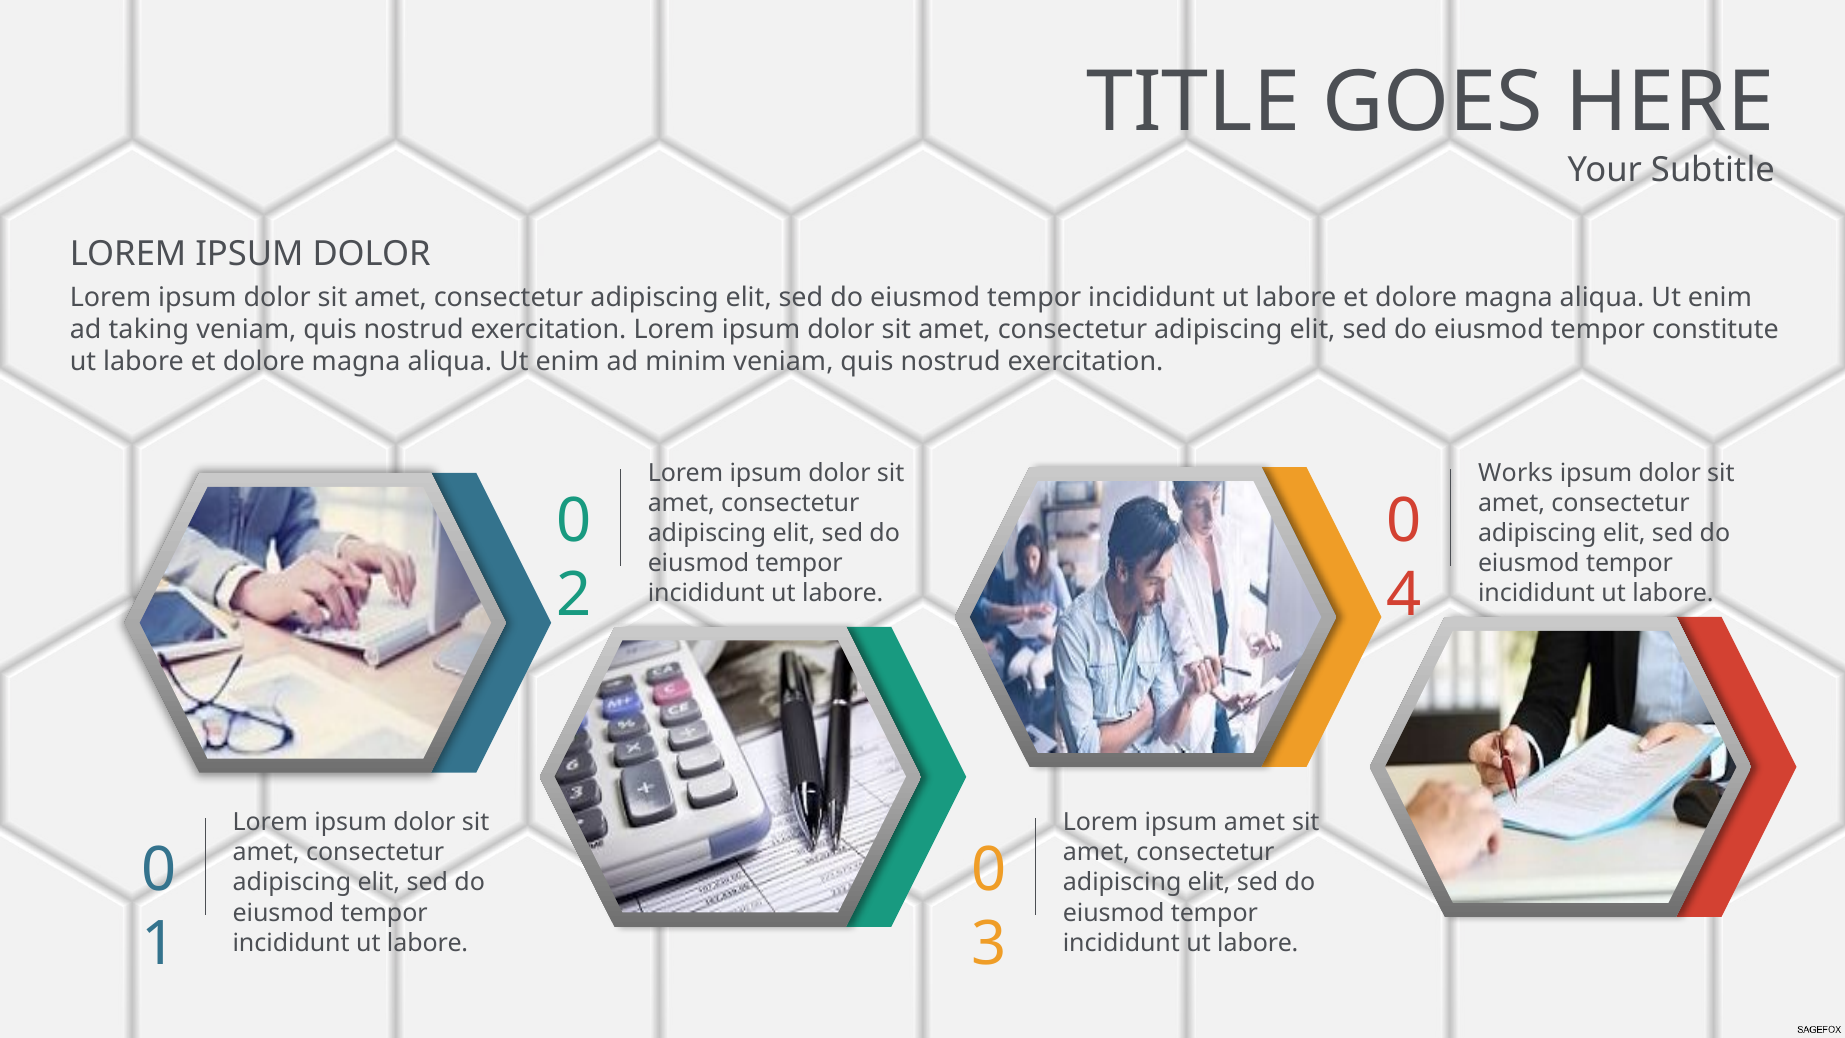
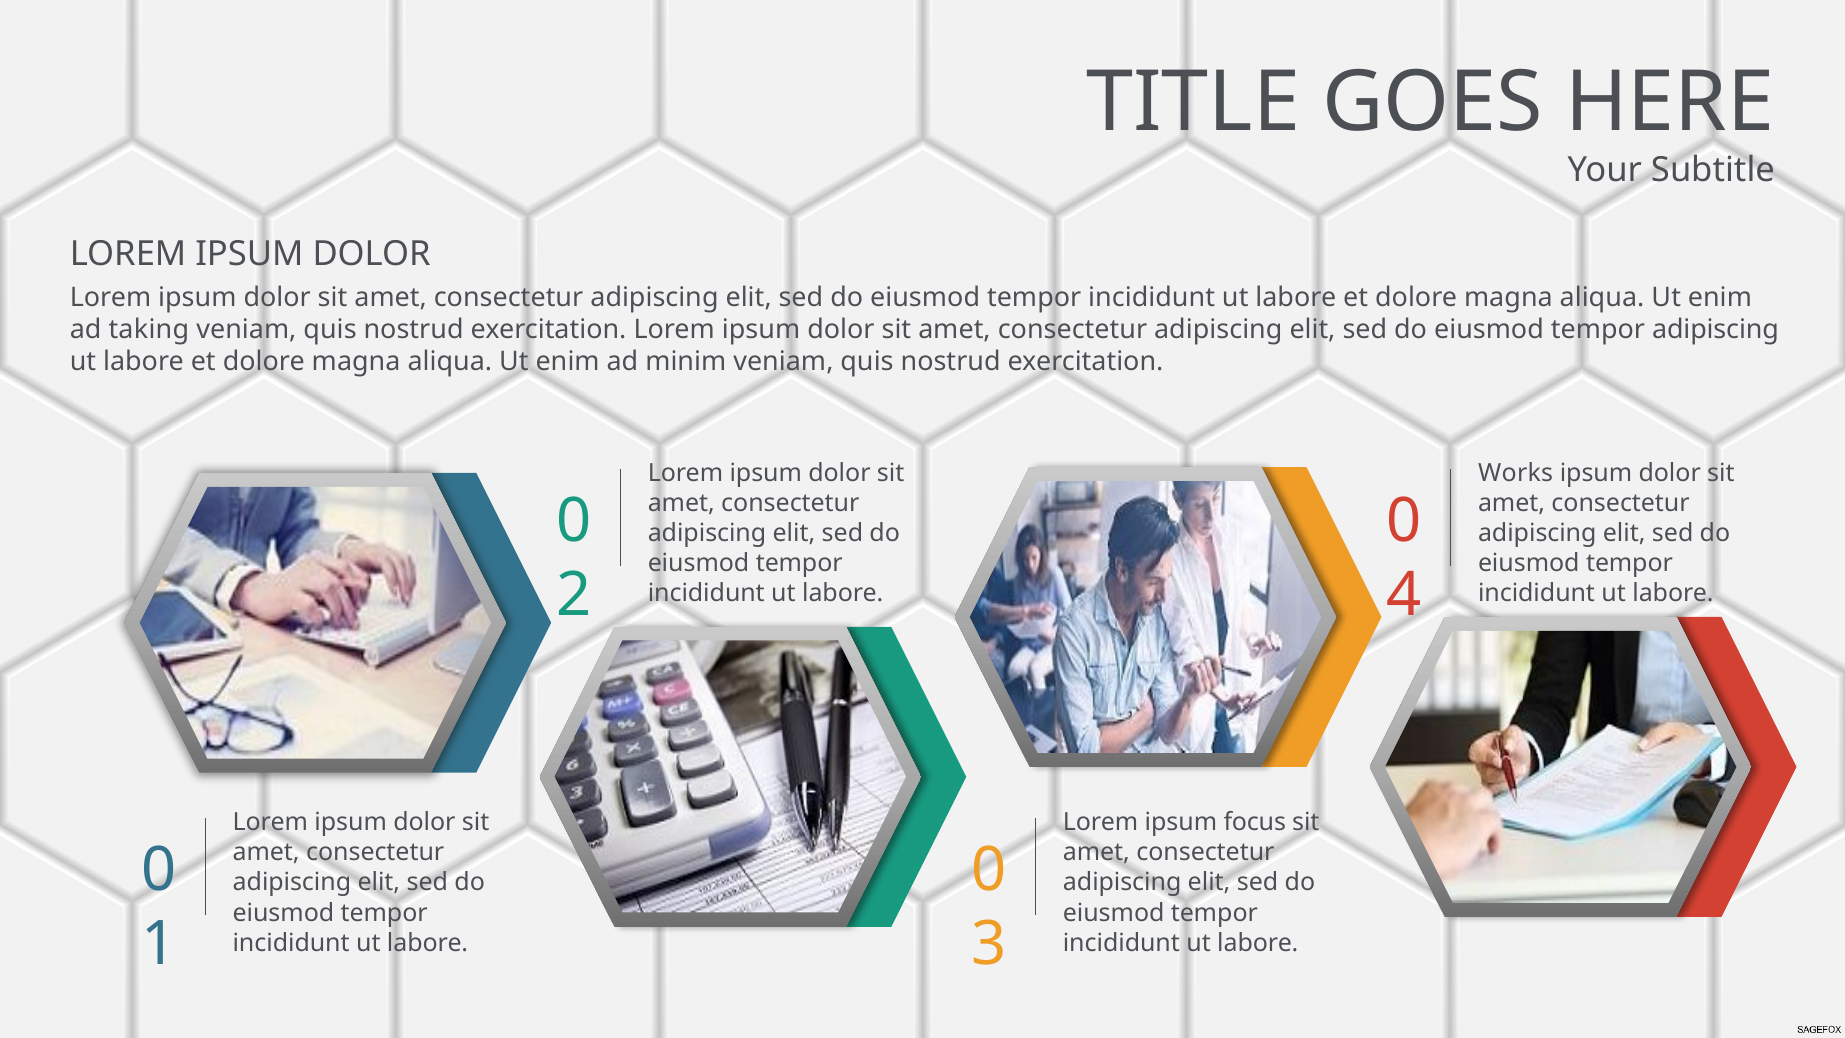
tempor constitute: constitute -> adipiscing (1715, 329)
ipsum amet: amet -> focus (1255, 823)
